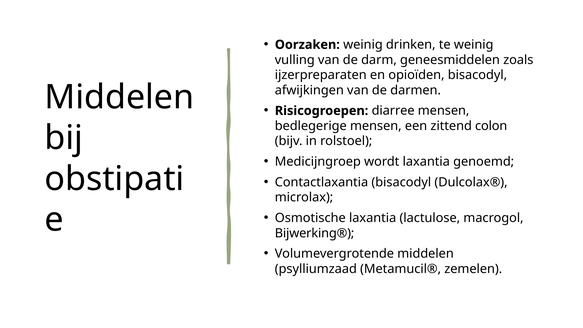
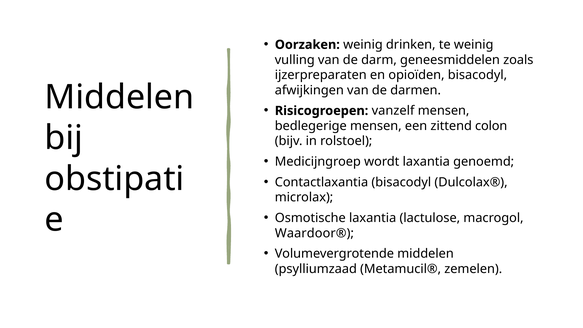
diarree: diarree -> vanzelf (393, 111)
Bijwerking®: Bijwerking® -> Waardoor® (314, 233)
